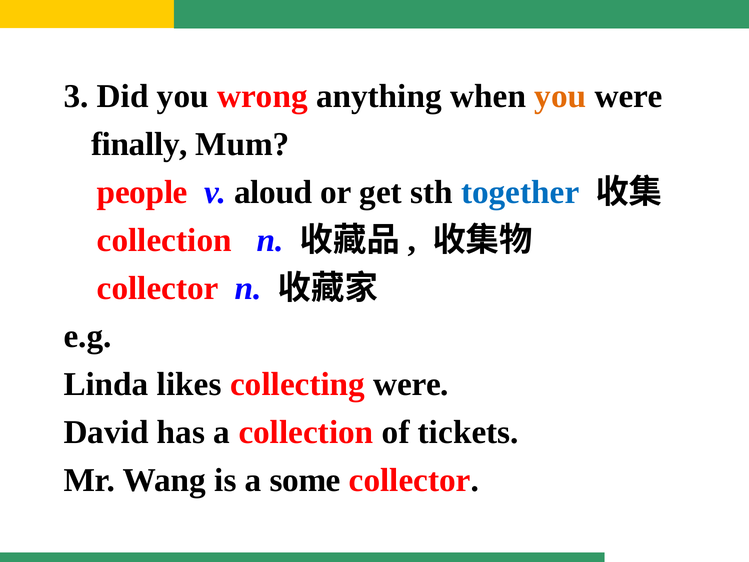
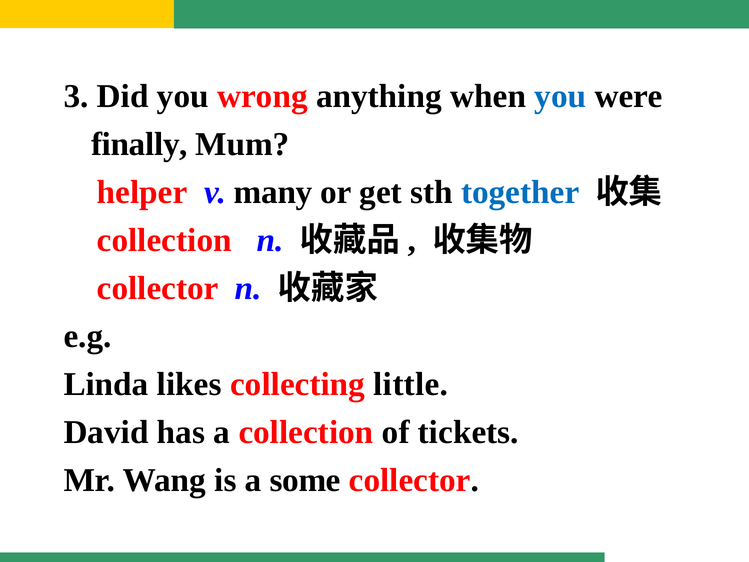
you colour: orange -> blue (560, 96)
people: people -> helper (142, 192)
aloud: aloud -> many (273, 192)
collecting were: were -> little (411, 384)
